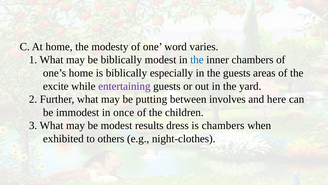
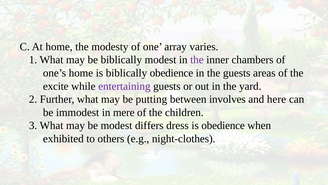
word: word -> array (176, 47)
the colour: blue -> purple (197, 60)
biblically especially: especially -> obedience (171, 73)
once: once -> mere (124, 112)
results: results -> differs (149, 125)
is chambers: chambers -> obedience (223, 125)
